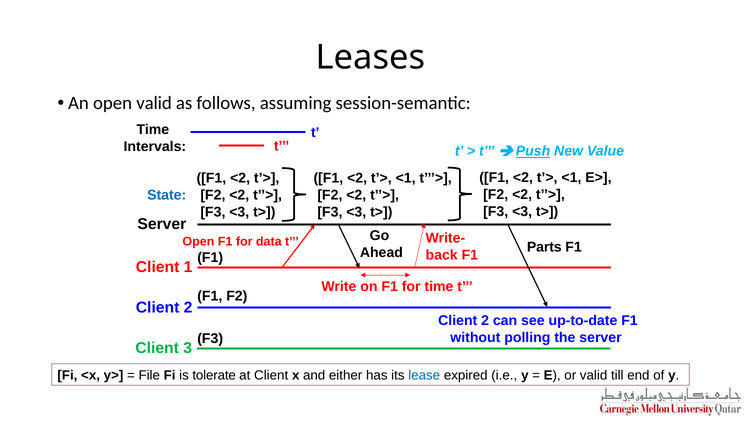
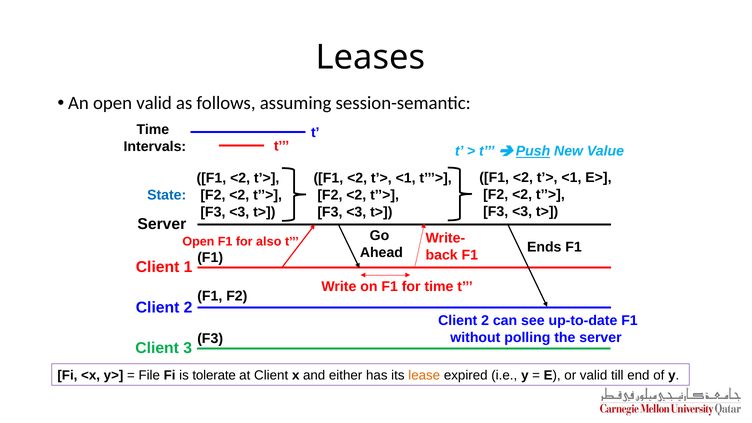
data: data -> also (269, 242)
Parts: Parts -> Ends (544, 247)
lease colour: blue -> orange (424, 375)
